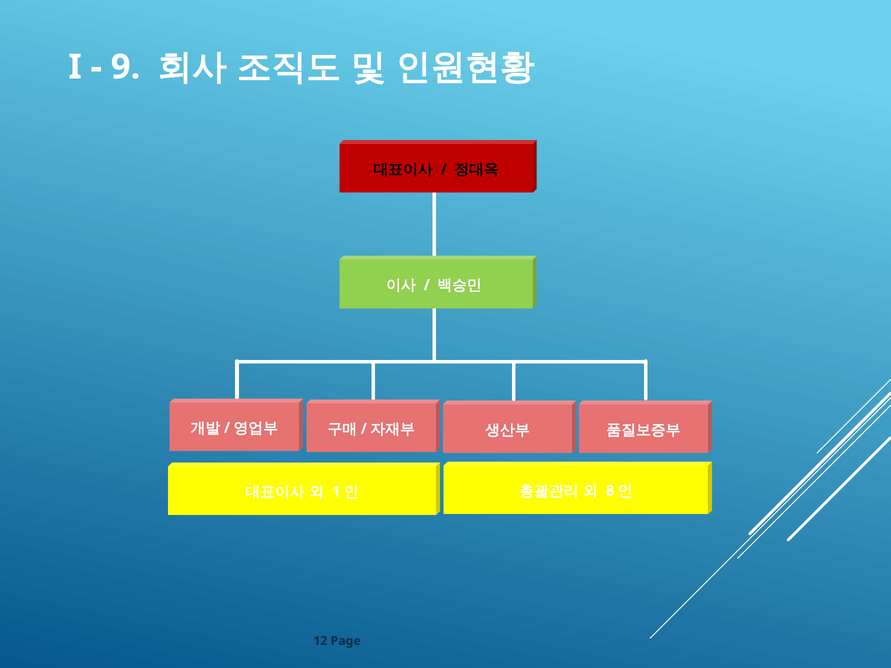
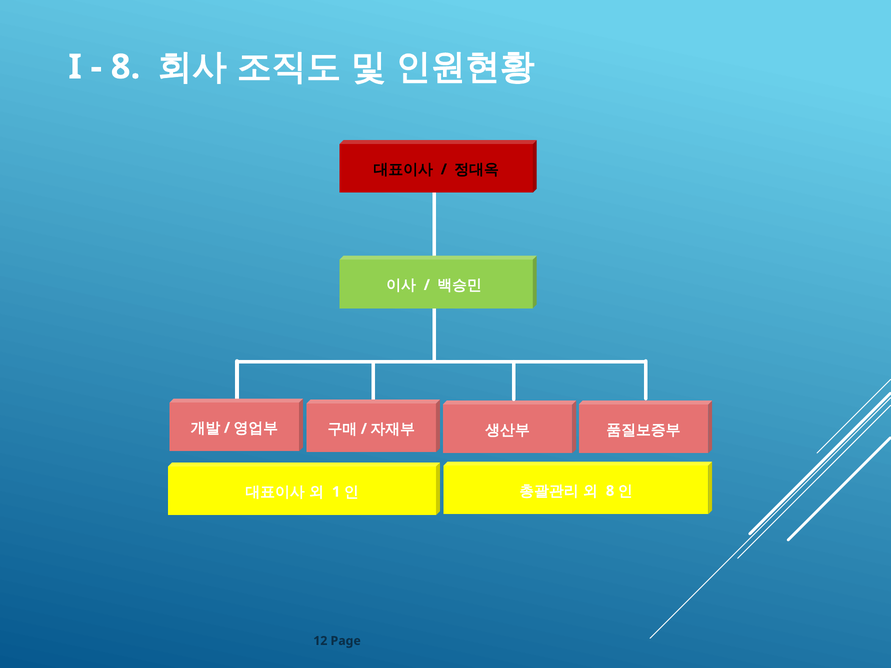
9: 9 -> 8 (126, 67)
